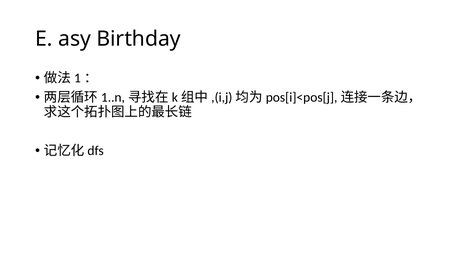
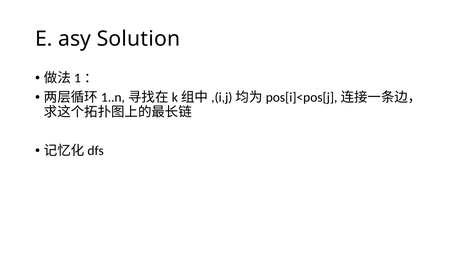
Birthday: Birthday -> Solution (138, 39)
